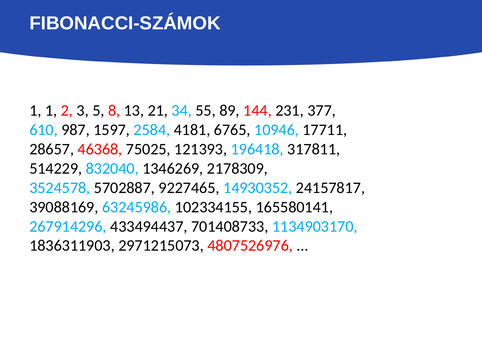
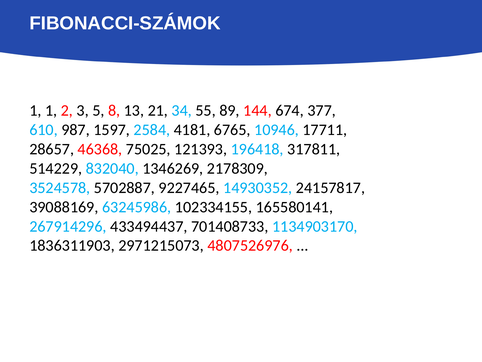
231: 231 -> 674 (290, 110)
